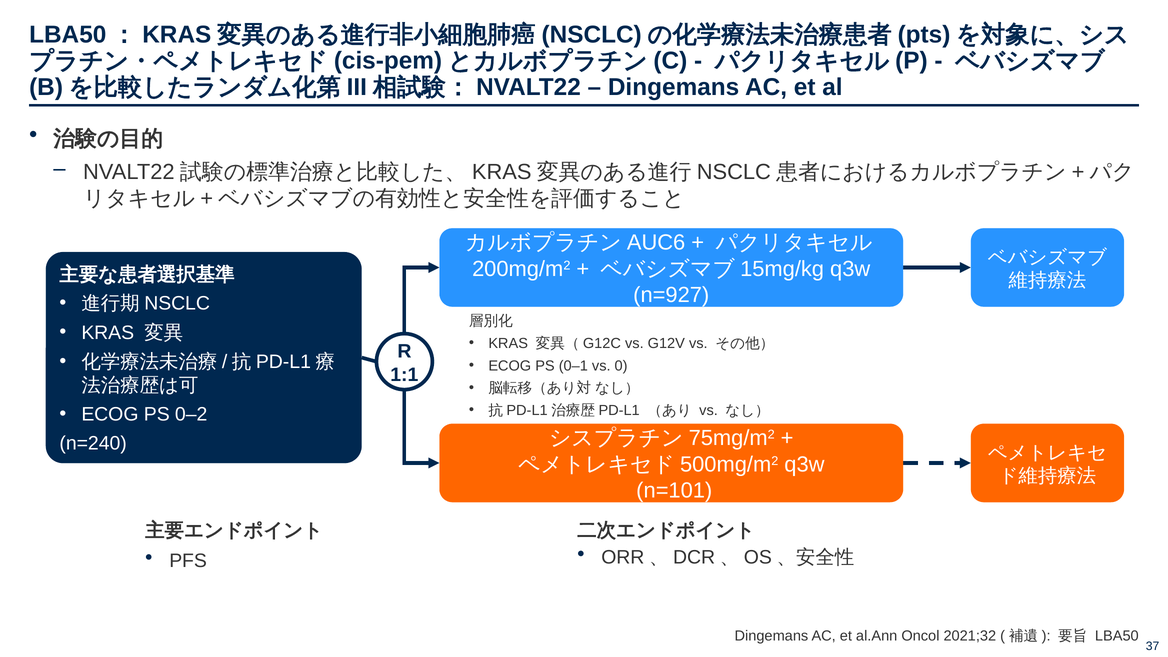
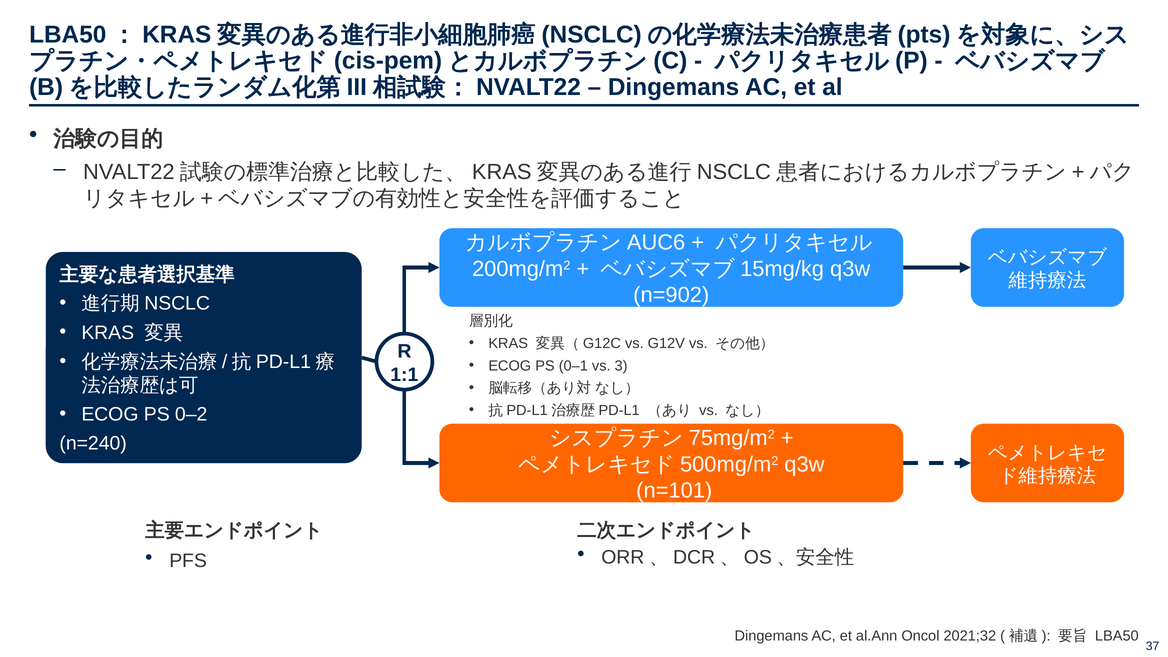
n=927: n=927 -> n=902 (671, 295)
0: 0 -> 3 (621, 366)
